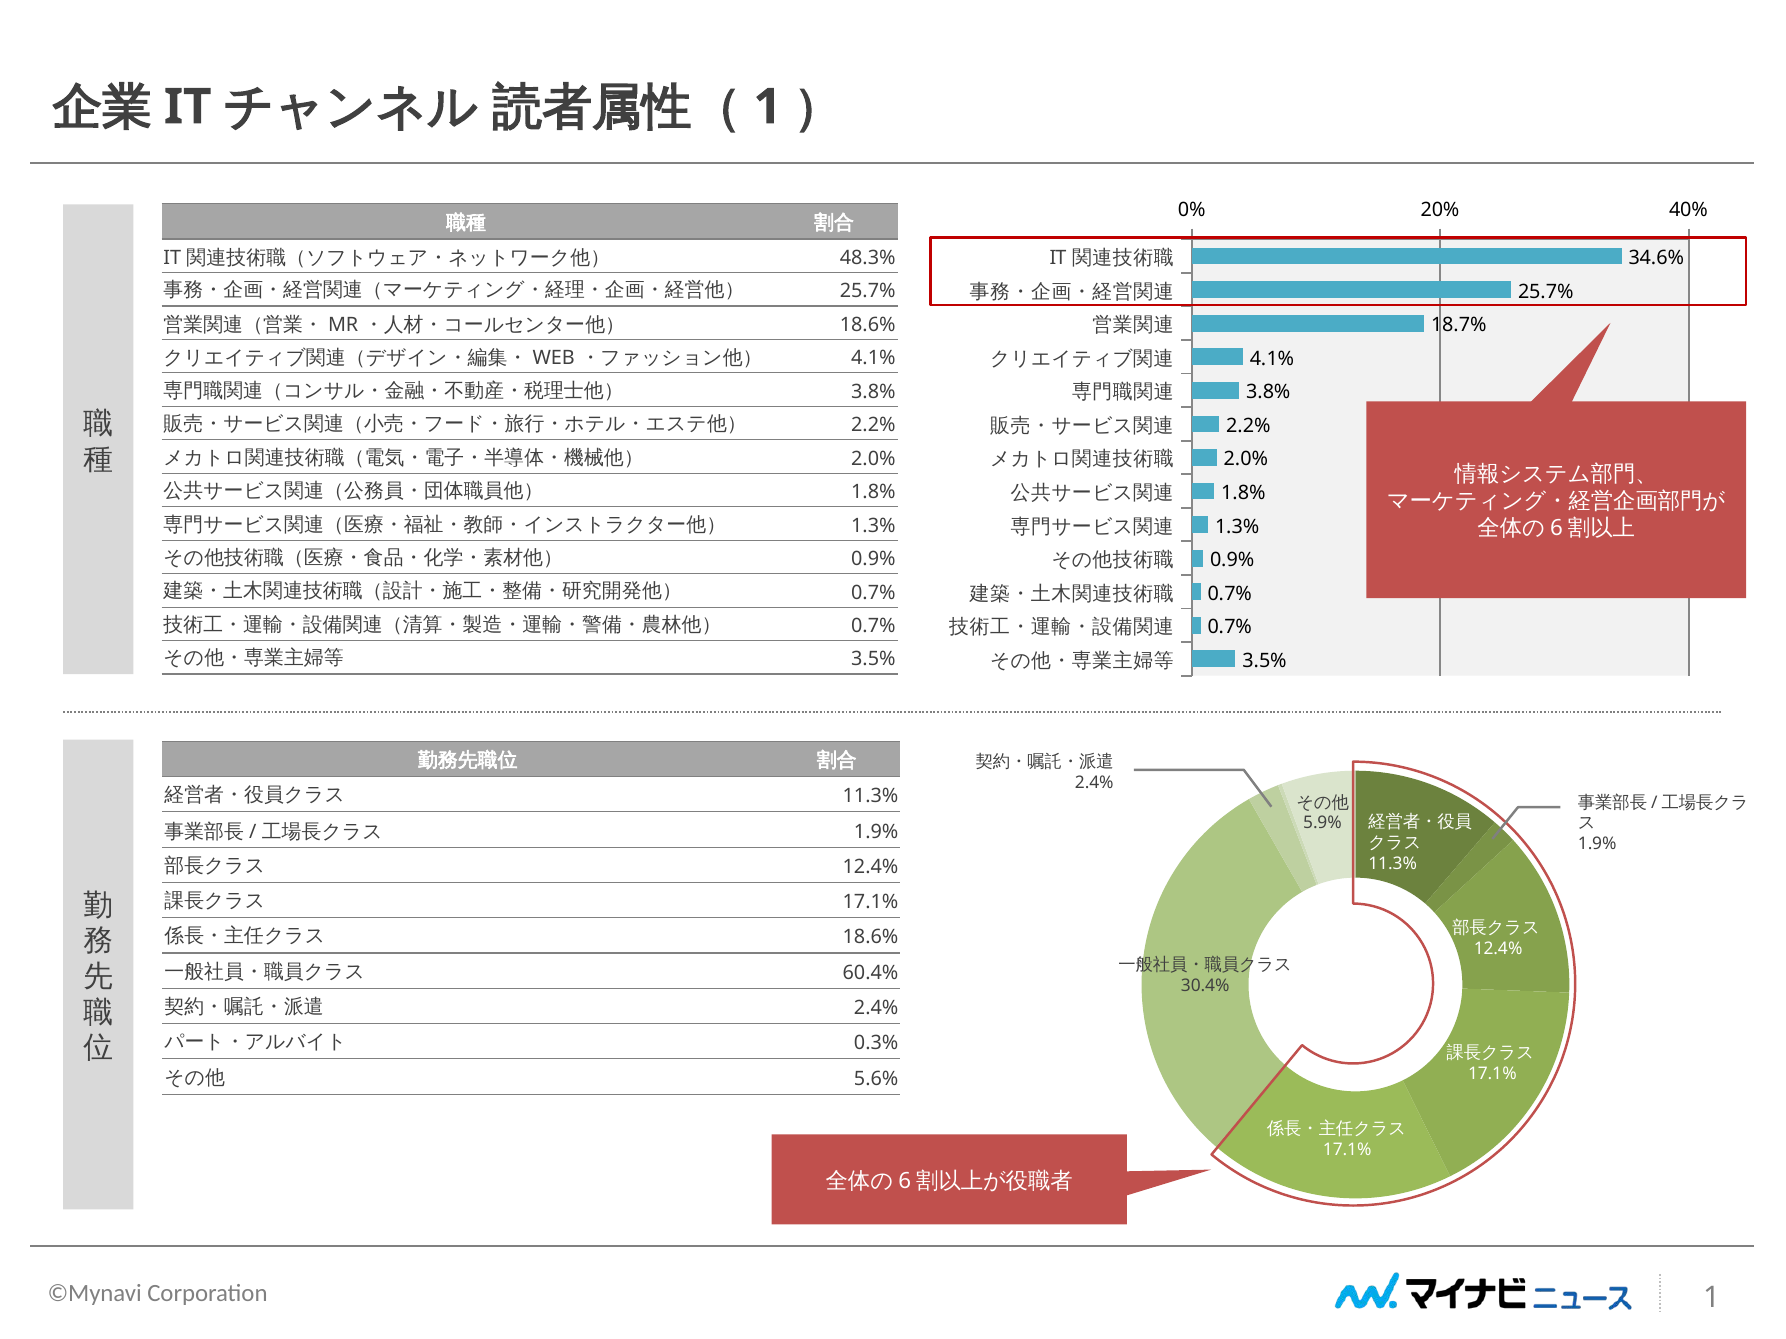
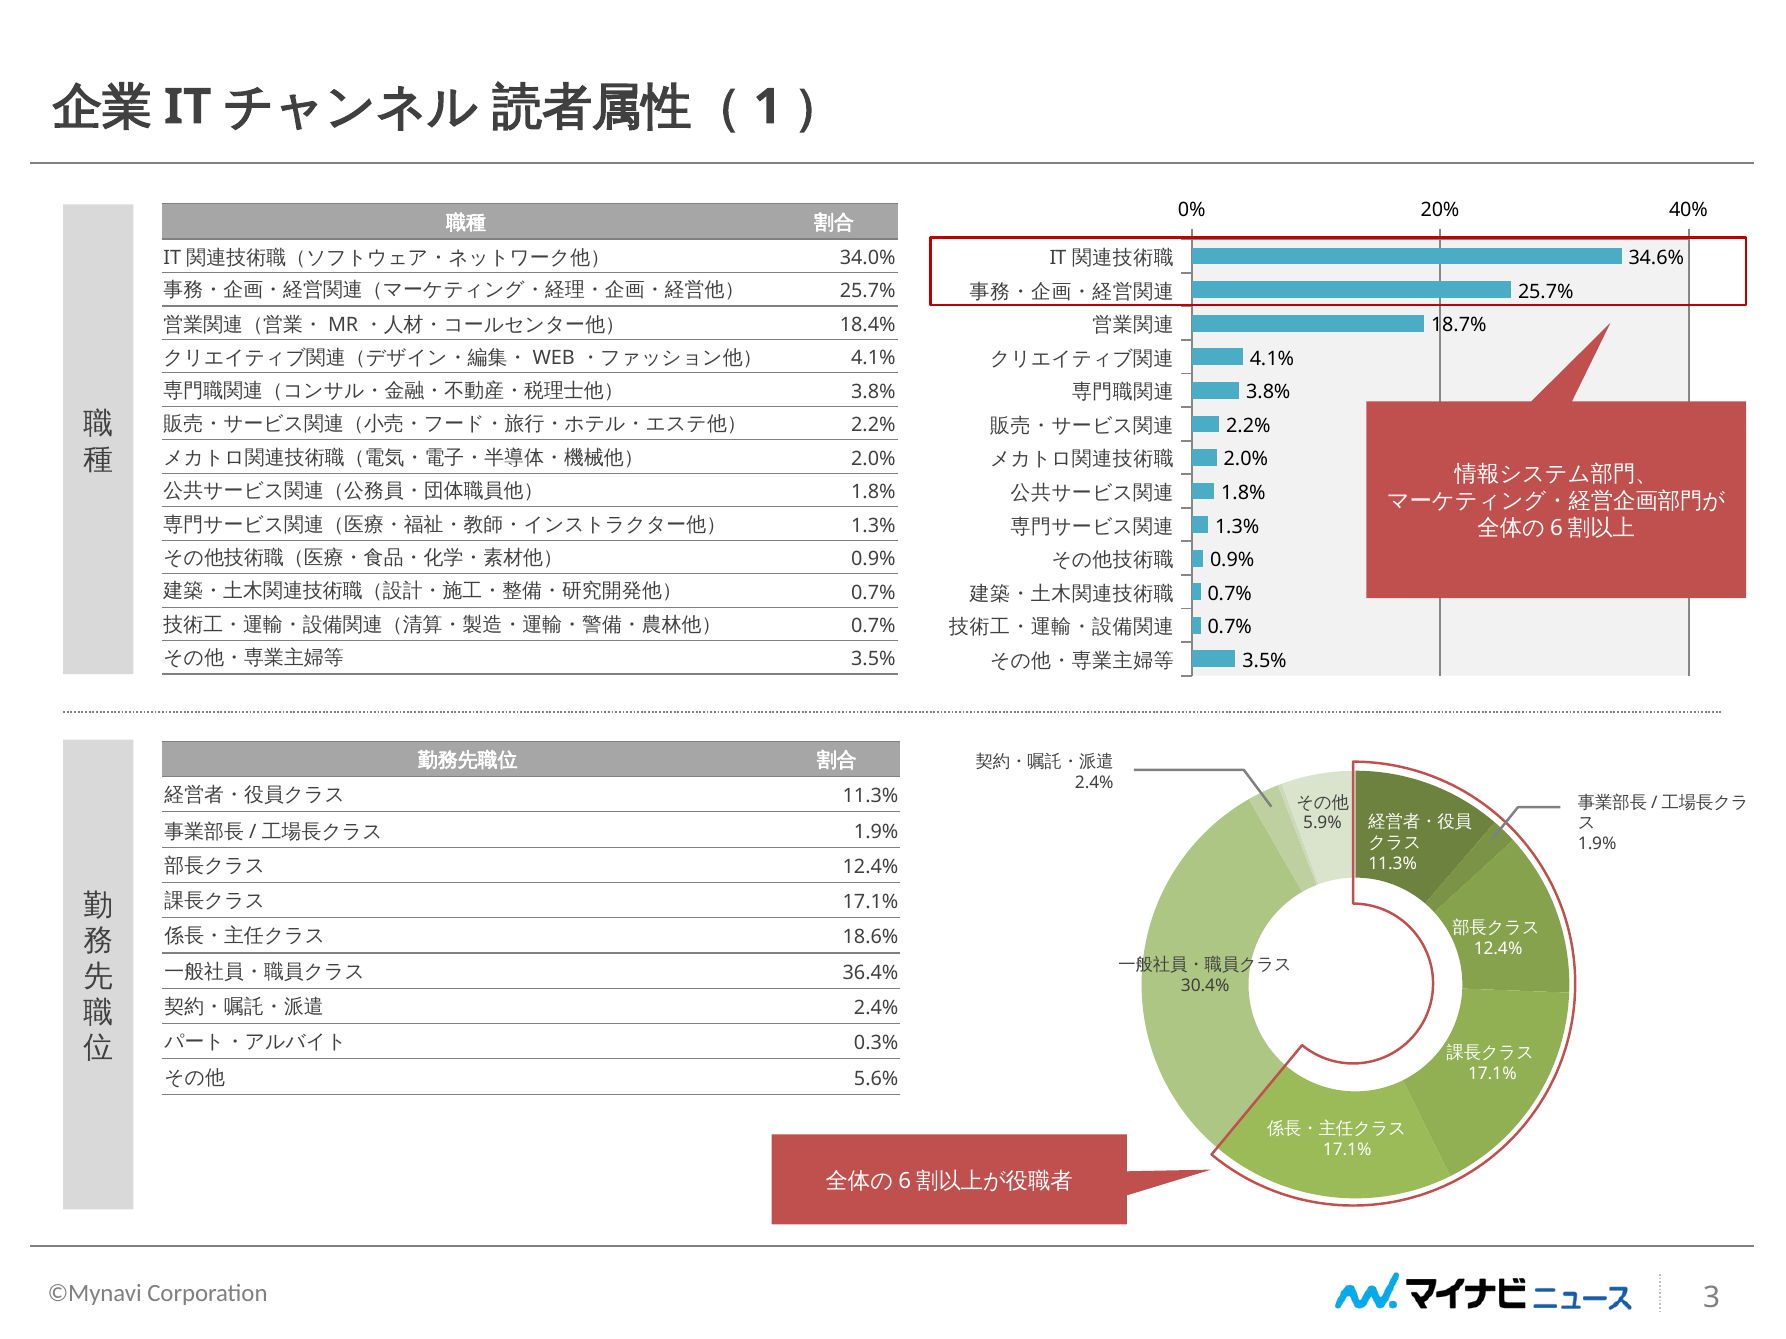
48.3%: 48.3% -> 34.0% (868, 258)
18.6%: 18.6% -> 18.4% (868, 325)
60.4%: 60.4% -> 36.4% (871, 973)
1: 1 -> 3 (1712, 1298)
